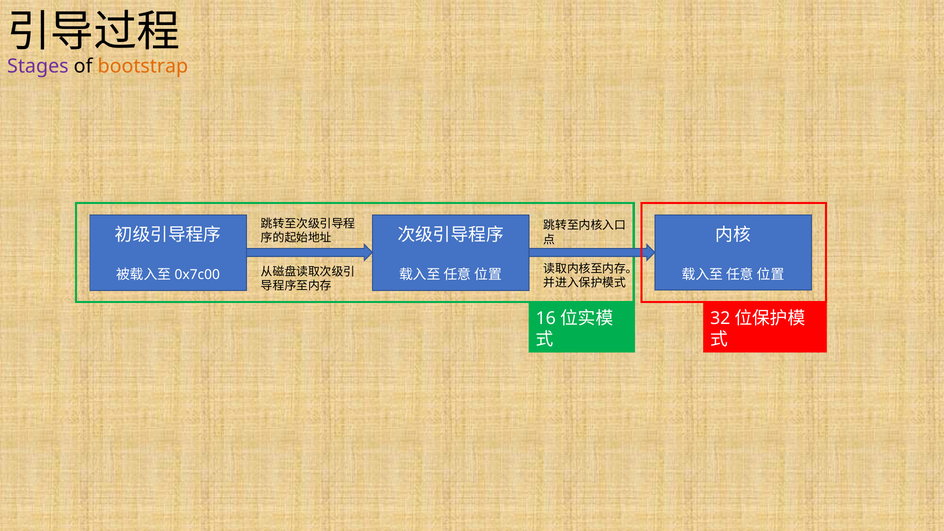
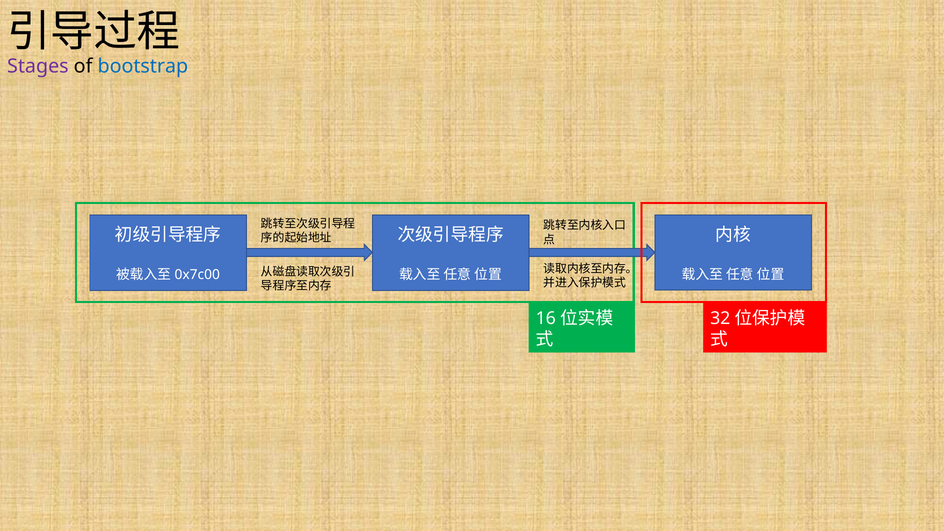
bootstrap colour: orange -> blue (143, 66)
